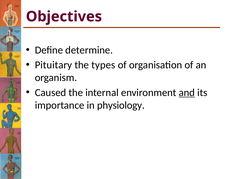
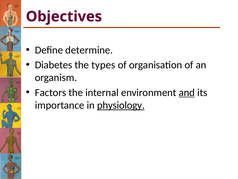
Pituitary: Pituitary -> Diabetes (54, 65)
Caused: Caused -> Factors (51, 92)
physiology underline: none -> present (121, 105)
